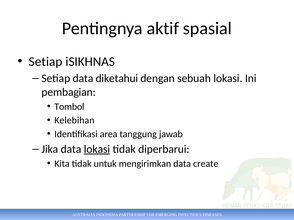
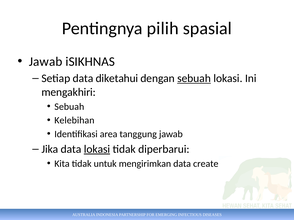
aktif: aktif -> pilih (163, 28)
Setiap: Setiap -> Jawab (46, 62)
sebuah underline: none -> present (194, 79)
pembagian: pembagian -> mengakhiri (69, 92)
Tombol: Tombol -> Sebuah (69, 107)
